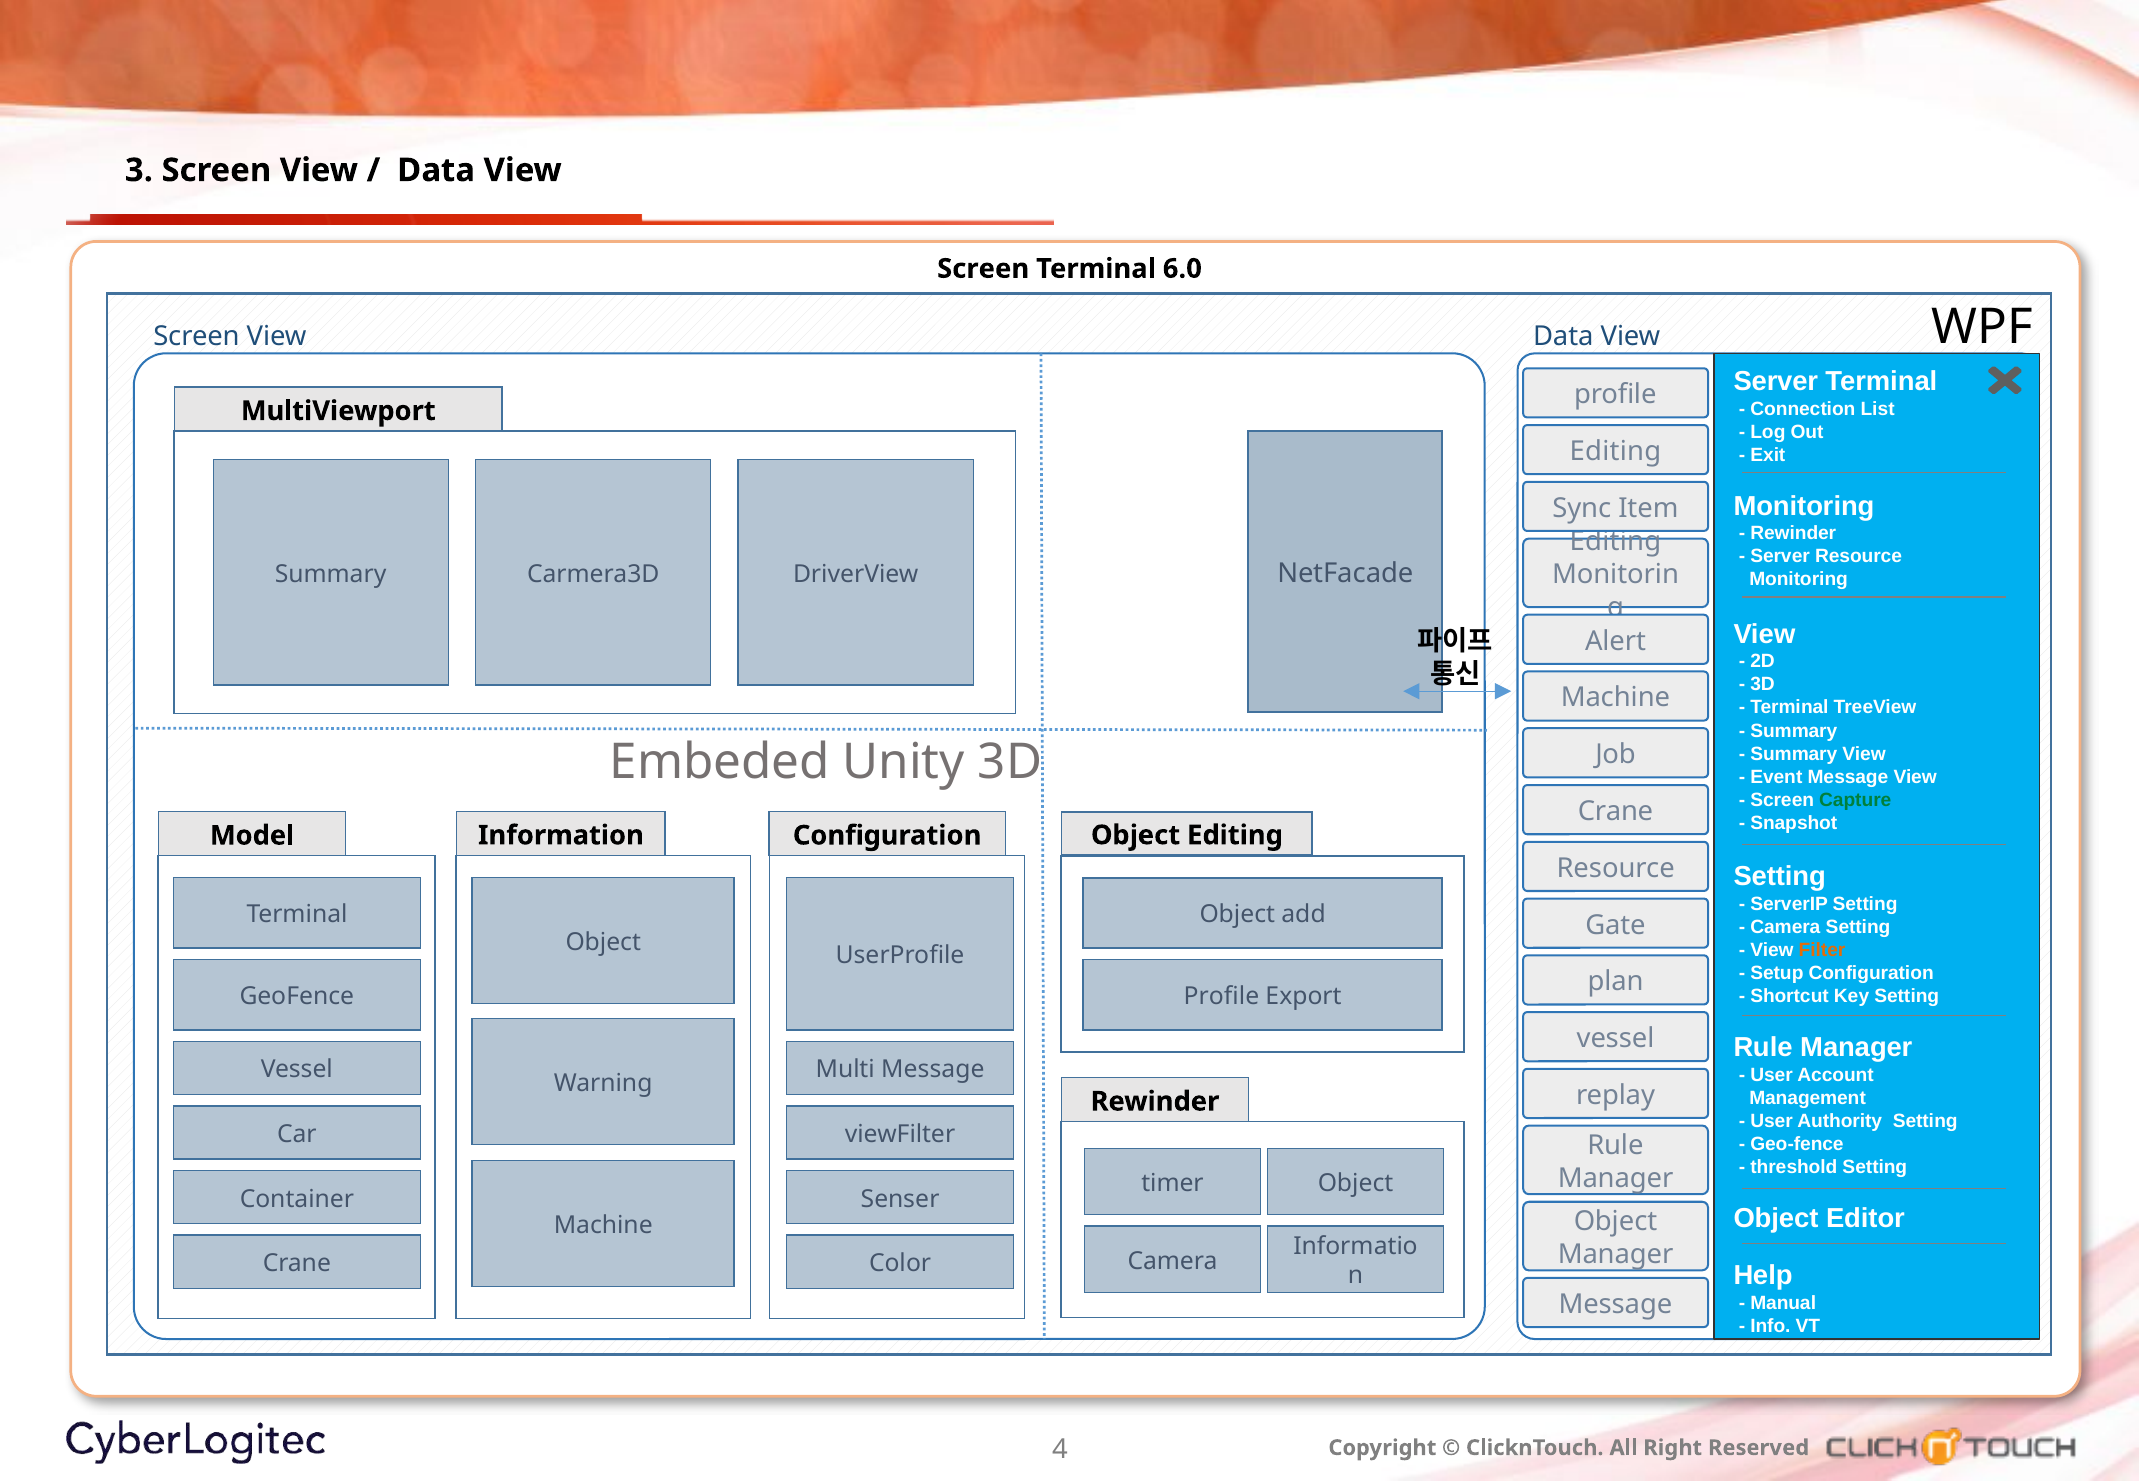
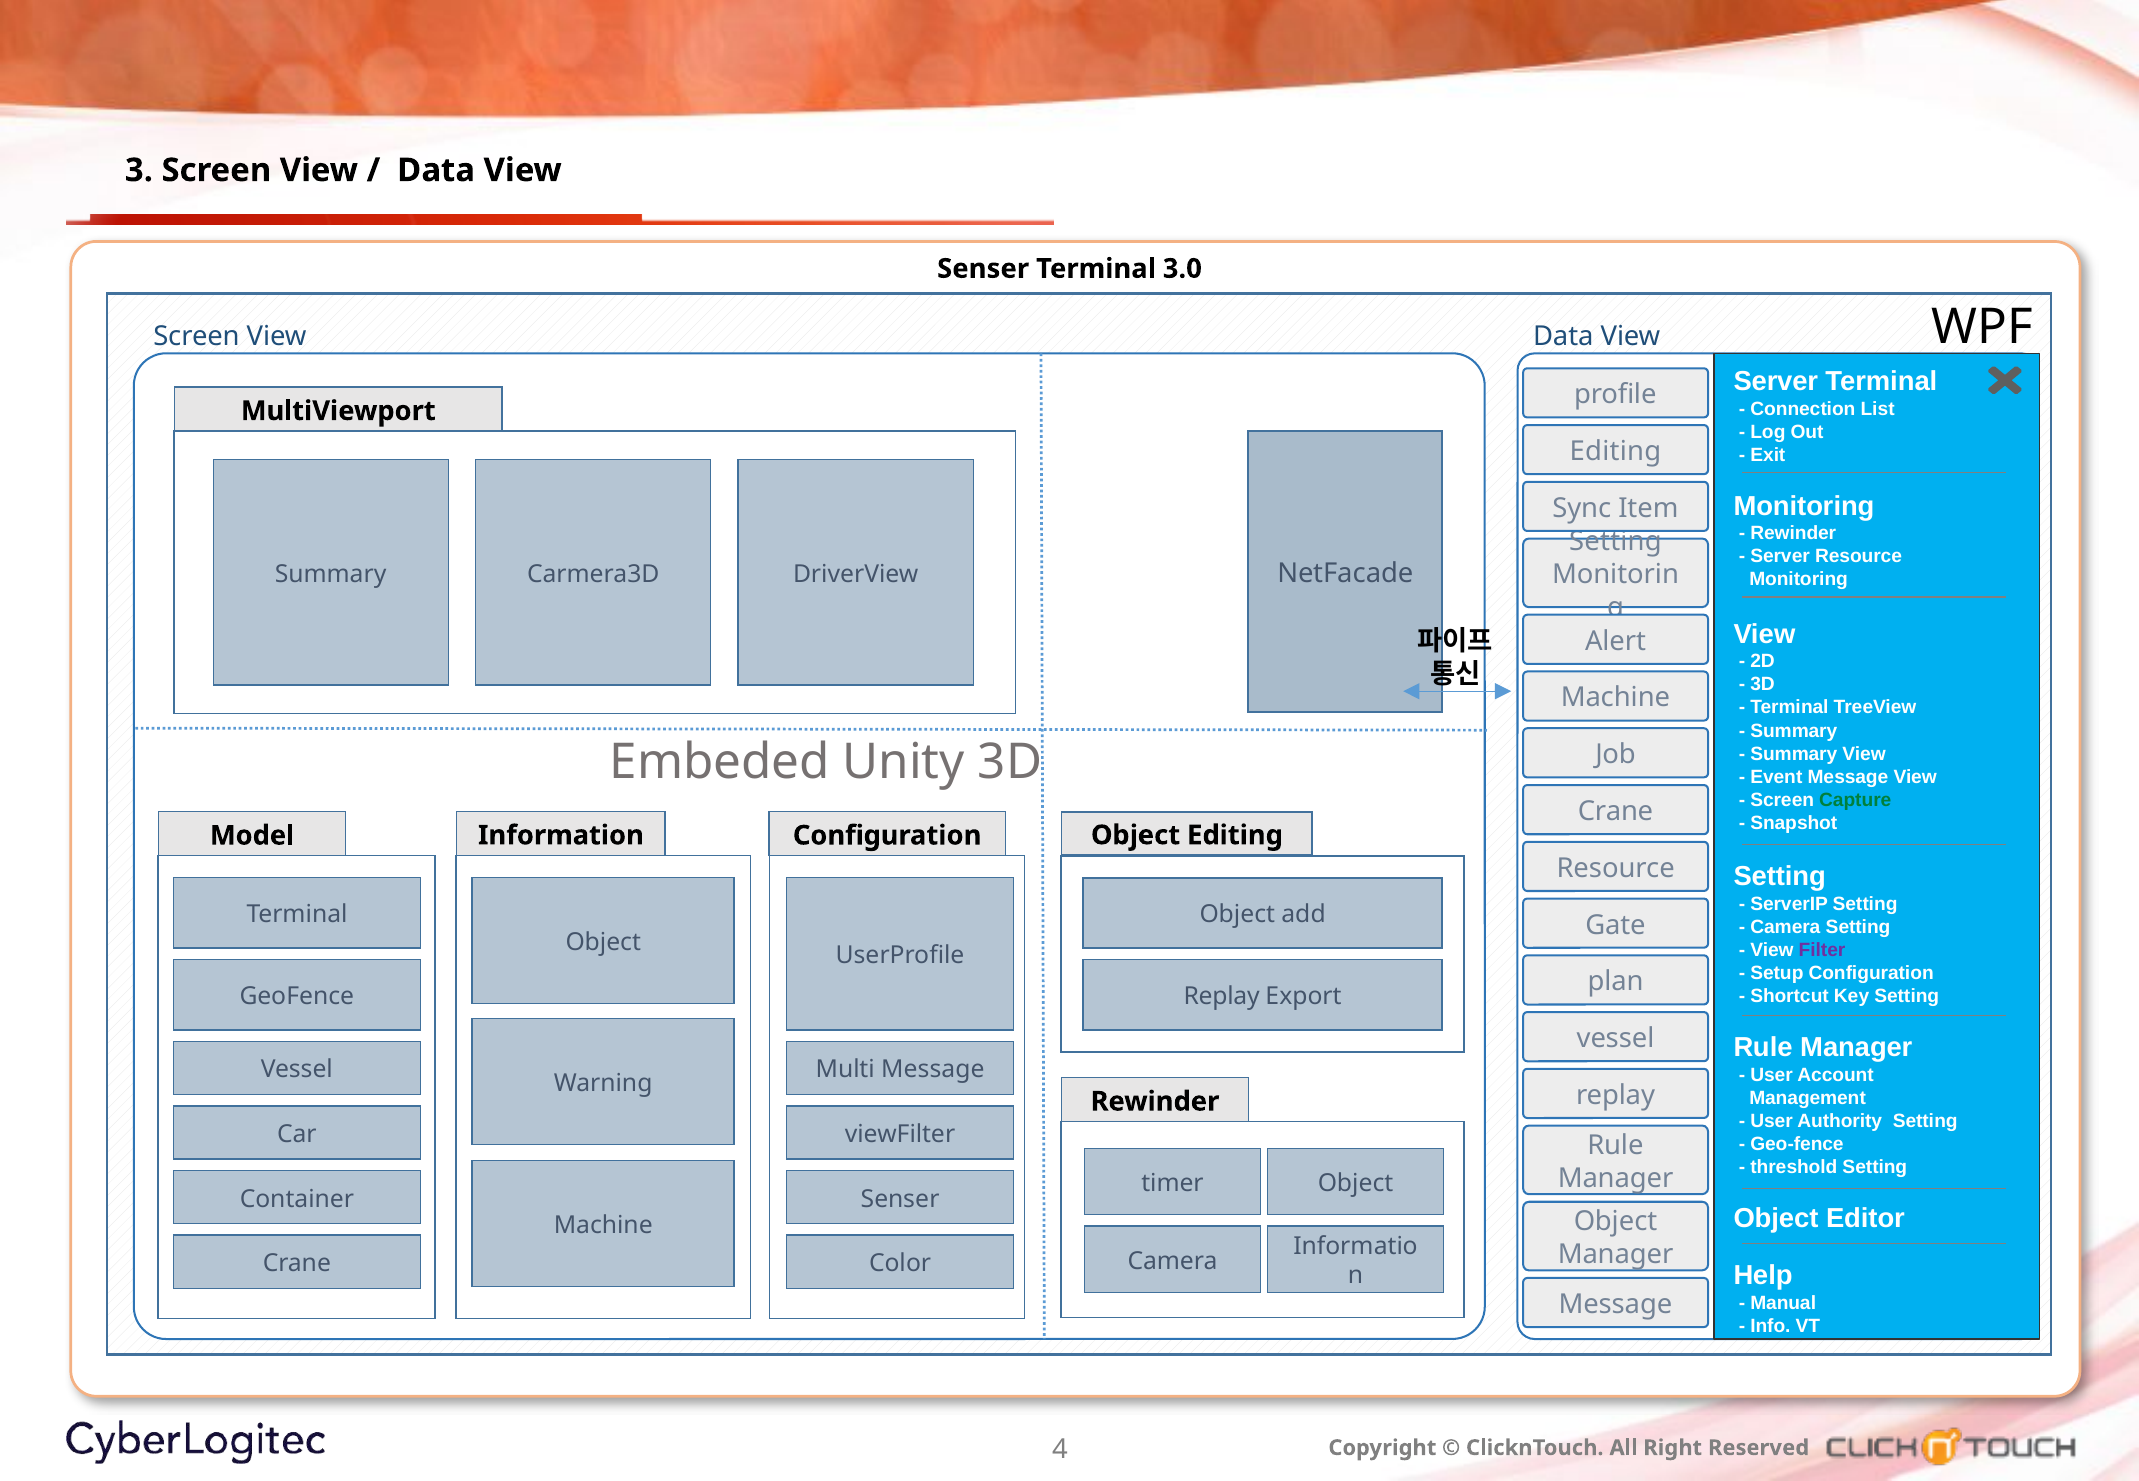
Screen: Screen -> Senser (983, 269)
6.0: 6.0 -> 3.0 (1182, 269)
Editing: Editing -> Setting (1615, 542)
Filter colour: orange -> purple (1822, 950)
Profile: Profile -> Replay (1222, 996)
